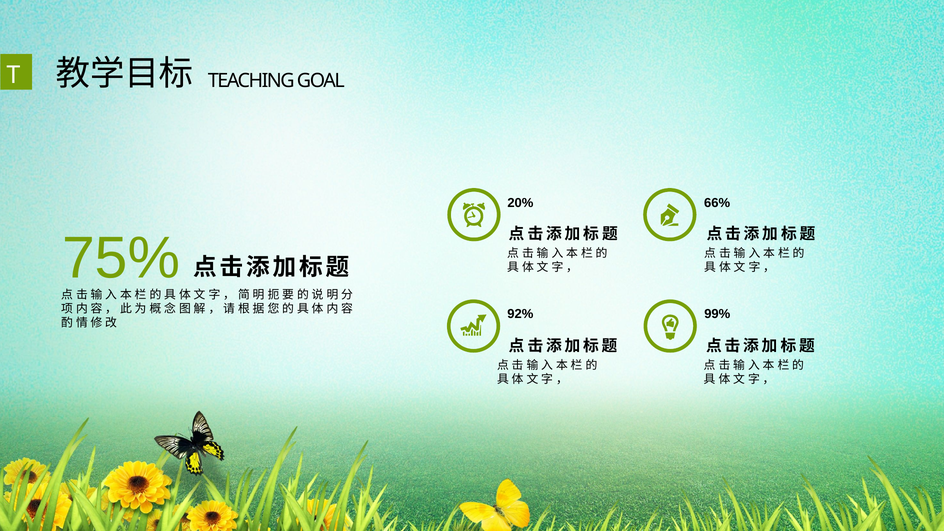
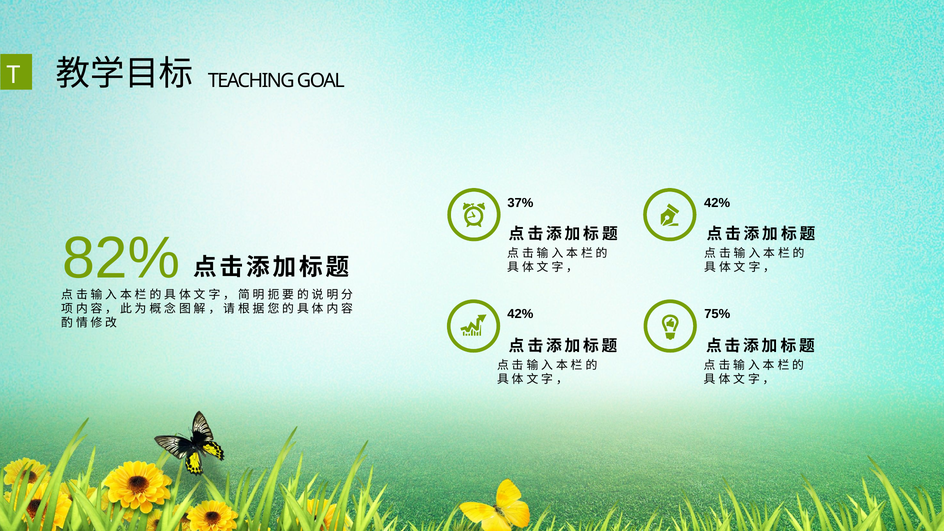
20%: 20% -> 37% (520, 203)
66%: 66% -> 42% (717, 203)
75%: 75% -> 82% (121, 258)
92%: 92% -> 42% (520, 314)
99%: 99% -> 75% (717, 314)
